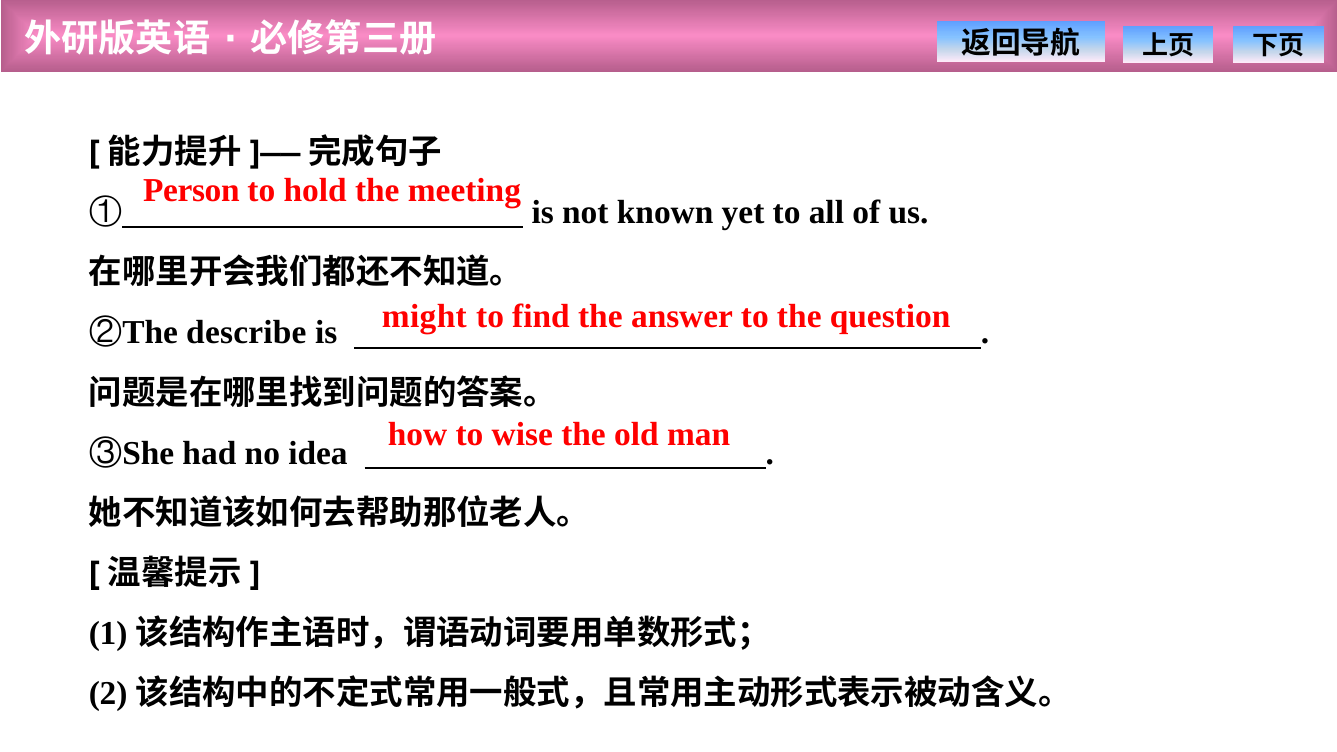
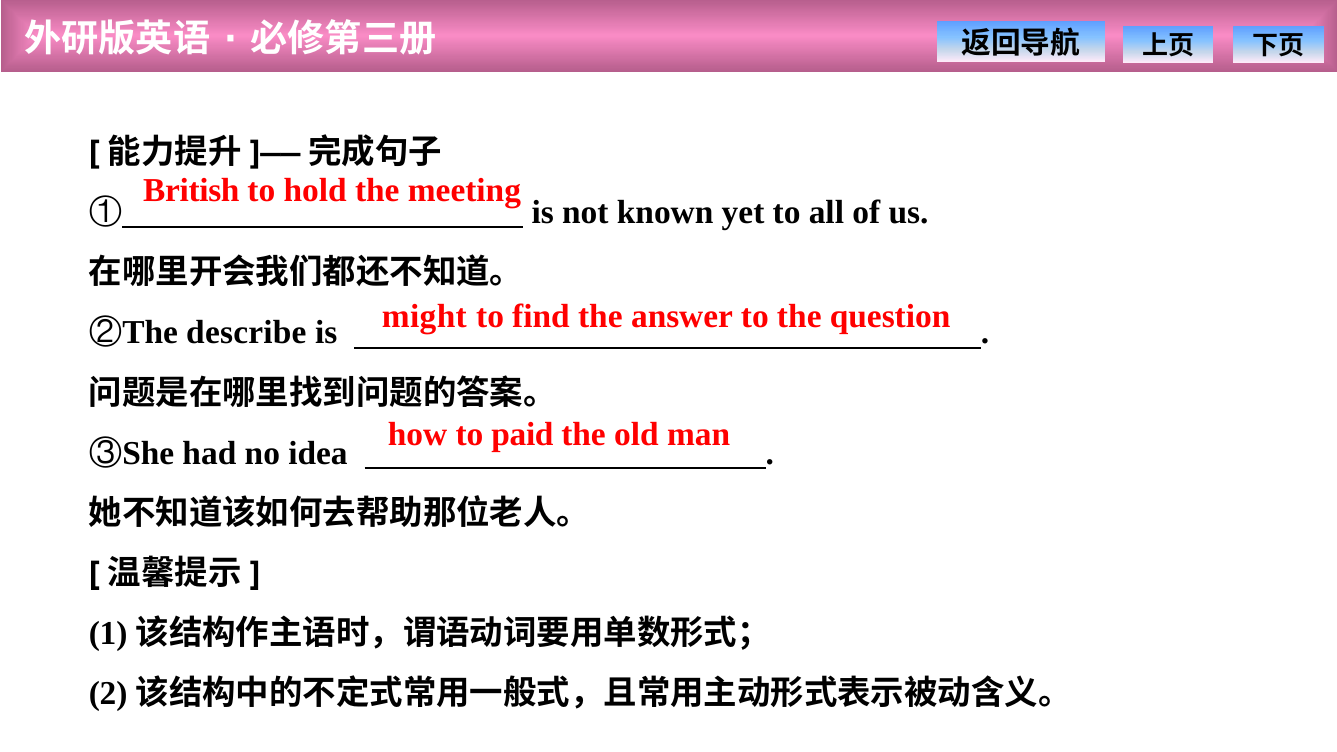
Person: Person -> British (191, 190)
wise: wise -> paid (522, 435)
